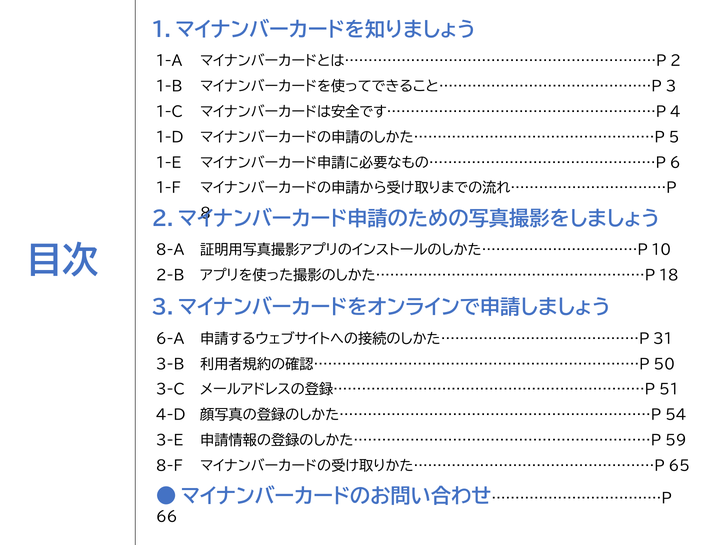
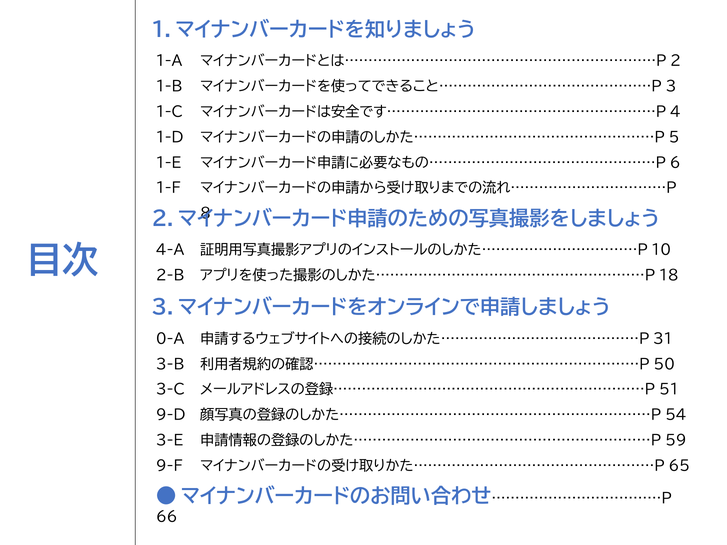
8-A: 8-A -> 4-A (170, 250)
6-A: 6-A -> 0-A (170, 339)
4-D: 4-D -> 9-D (171, 415)
8-F: 8-F -> 9-F (169, 466)
